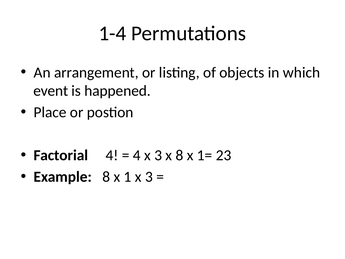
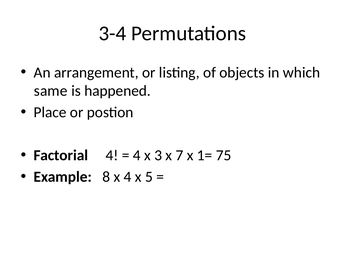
1-4: 1-4 -> 3-4 (112, 33)
event: event -> same (51, 91)
x 8: 8 -> 7 (179, 155)
23: 23 -> 75 (224, 155)
x 1: 1 -> 4 (128, 177)
3: 3 -> 5 (149, 177)
